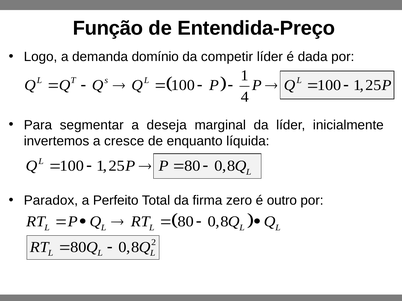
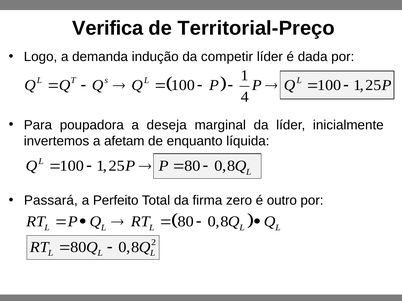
Função: Função -> Verifica (108, 28)
Entendida-Preço: Entendida-Preço -> Territorial-Preço (256, 28)
domínio: domínio -> indução (155, 57)
segmentar: segmentar -> poupadora (92, 125)
cresce: cresce -> afetam (124, 141)
Paradox: Paradox -> Passará (51, 201)
